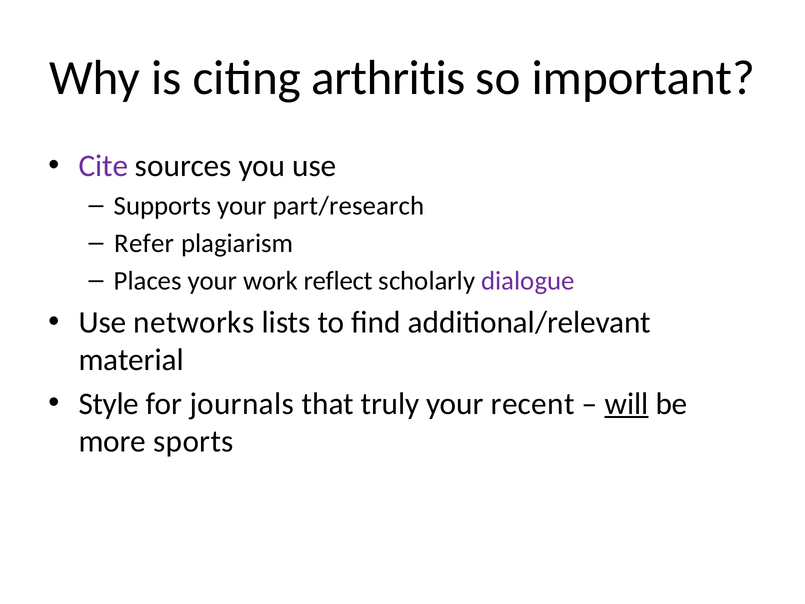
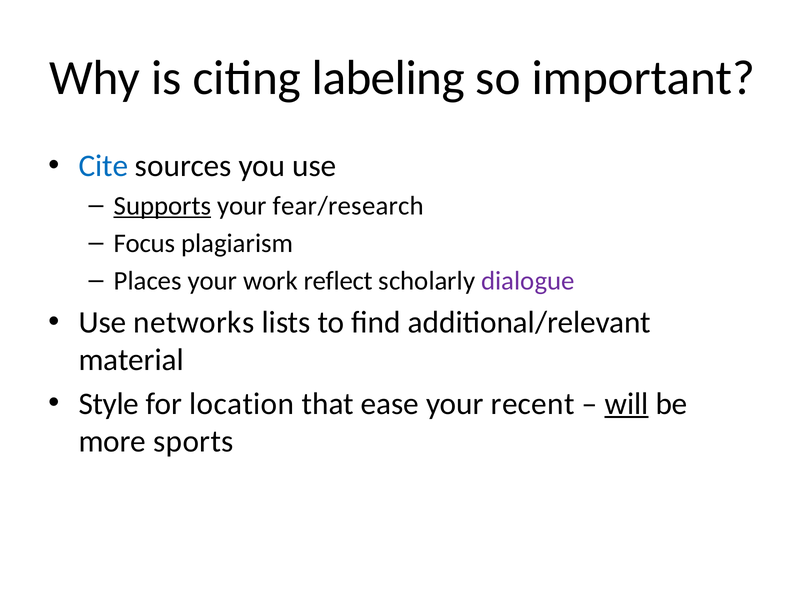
arthritis: arthritis -> labeling (388, 78)
Cite colour: purple -> blue (103, 166)
Supports underline: none -> present (162, 206)
part/research: part/research -> fear/research (348, 206)
Refer: Refer -> Focus (144, 243)
journals: journals -> location (242, 404)
truly: truly -> ease (390, 404)
